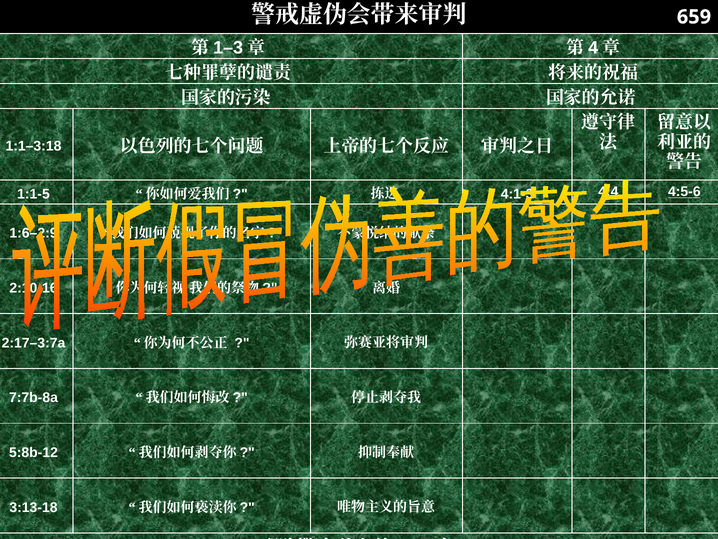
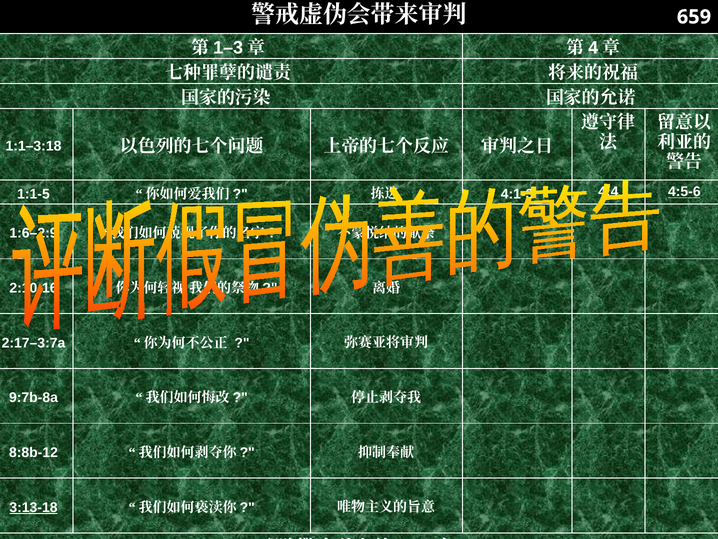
7:7b-8a: 7:7b-8a -> 9:7b-8a (33, 397)
5:8b-12: 5:8b-12 -> 8:8b-12 (33, 452)
3:13-18 underline: none -> present (33, 507)
